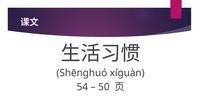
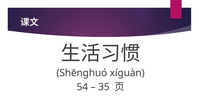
50: 50 -> 35 (104, 87)
